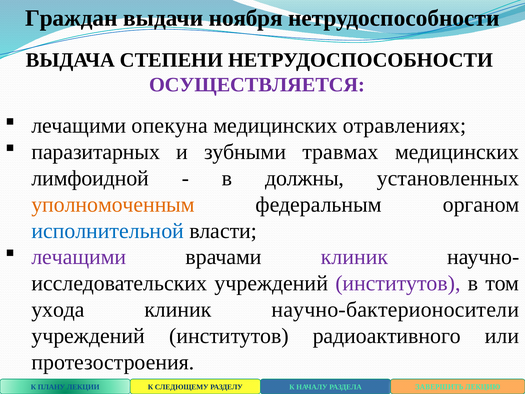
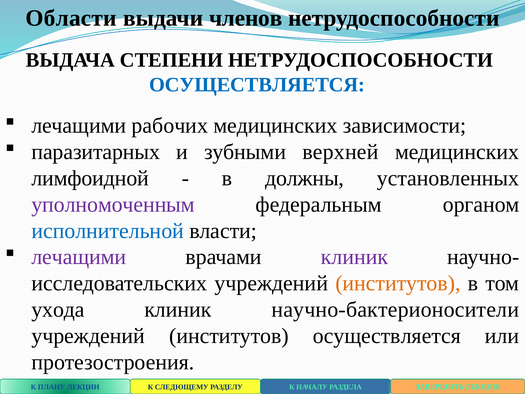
Граждан: Граждан -> Области (71, 18)
ноября: ноября -> членов (246, 18)
ОСУЩЕСТВЛЯЕТСЯ colour: purple -> blue (257, 85)
опекуна: опекуна -> рабочих (170, 126)
отравлениях: отравлениях -> зависимости (405, 126)
травмах: травмах -> верхней (340, 152)
уполномоченным colour: orange -> purple (113, 204)
институтов colour: purple -> orange (398, 283)
институтов радиоактивного: радиоактивного -> осуществляется (387, 336)
